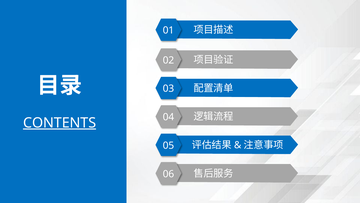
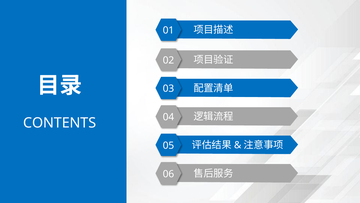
CONTENTS underline: present -> none (60, 123)
